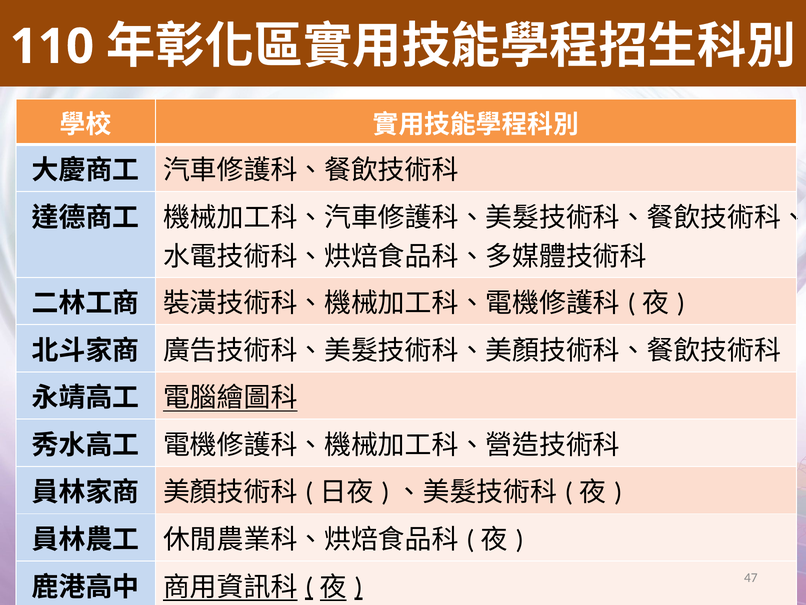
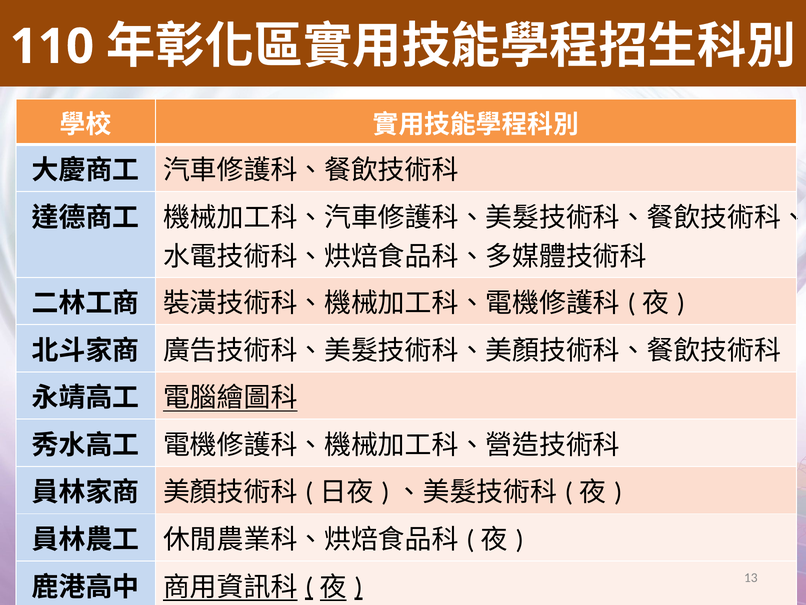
47: 47 -> 13 (751, 577)
